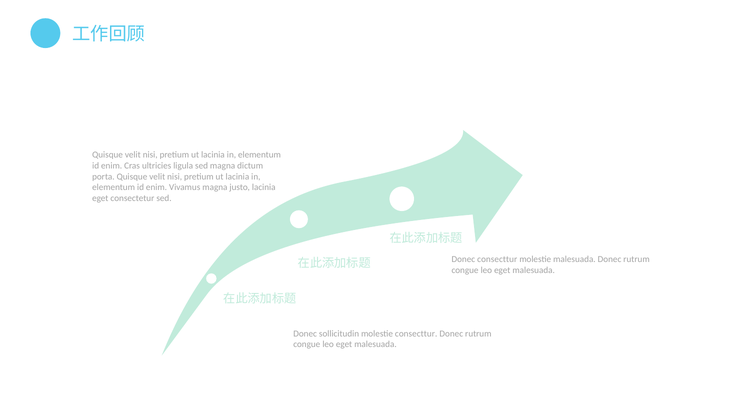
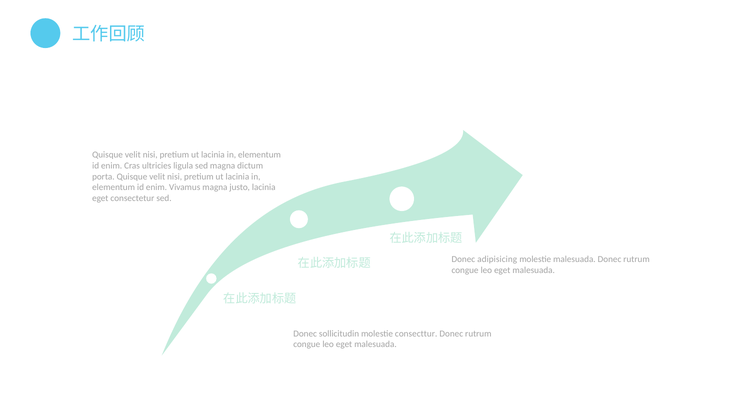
Donec consecttur: consecttur -> adipisicing (497, 259)
